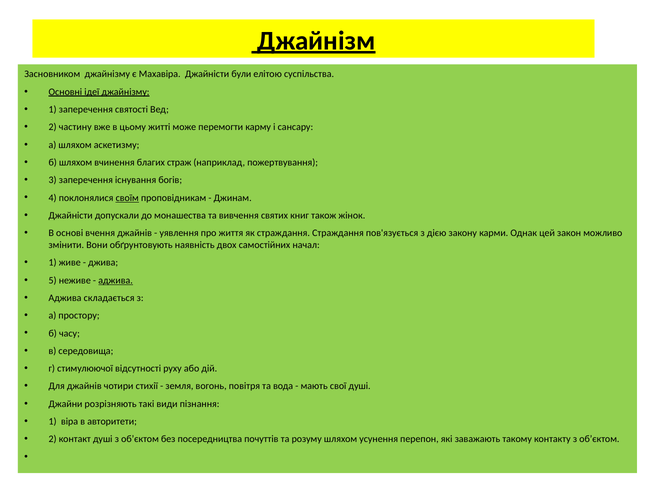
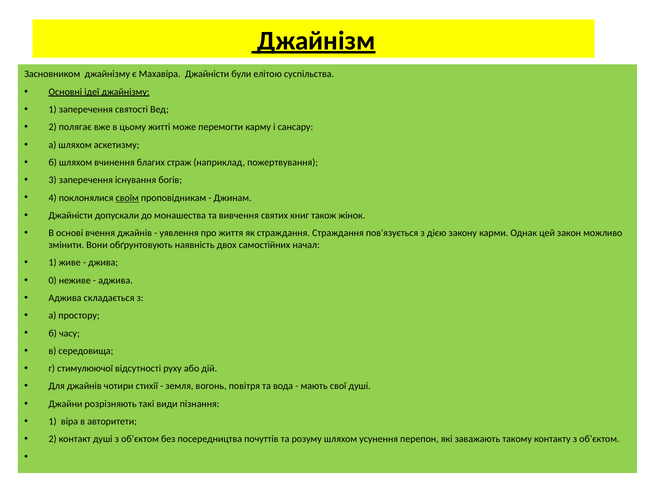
частину: частину -> полягає (75, 127)
5: 5 -> 0 (53, 280)
аджива underline: present -> none (116, 280)
